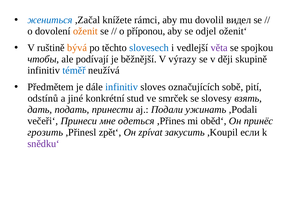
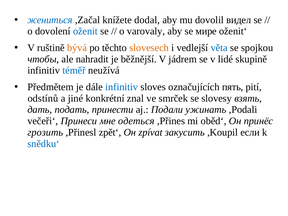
rámci: rámci -> dodal (147, 20)
oženit colour: orange -> blue (85, 31)
příponou: příponou -> varovaly (146, 31)
odjel: odjel -> мире (206, 31)
slovesech colour: blue -> orange (149, 48)
věta colour: purple -> blue (219, 48)
podívají: podívají -> nahradit (92, 59)
výrazy: výrazy -> jádrem (183, 59)
ději: ději -> lidé (225, 59)
sobě: sobě -> пять (233, 87)
stud: stud -> znal (135, 98)
snědku‘ colour: purple -> blue (43, 144)
